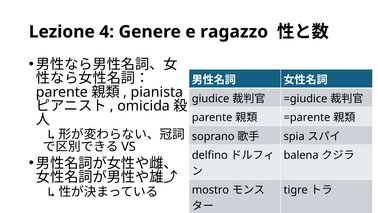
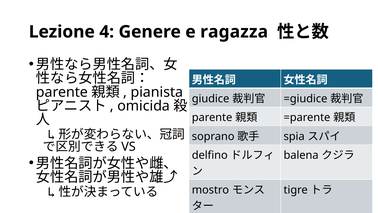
ragazzo: ragazzo -> ragazza (234, 32)
